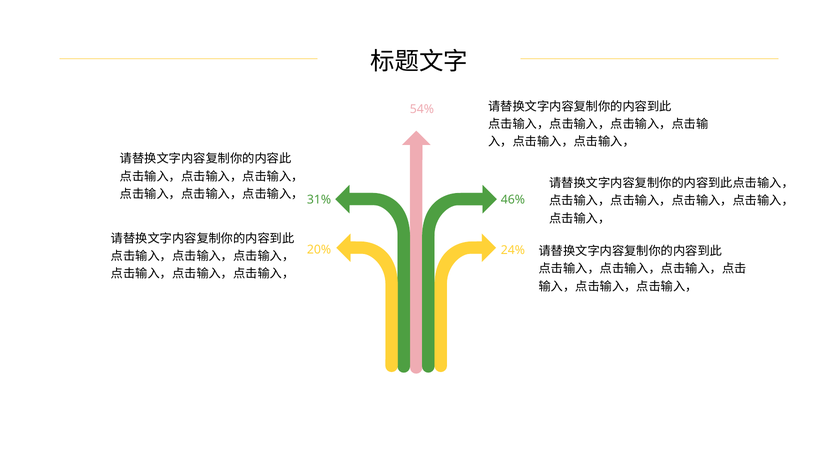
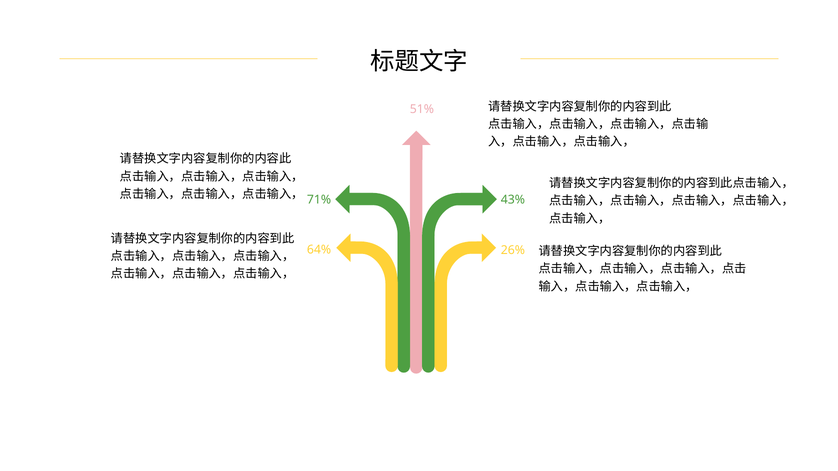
54%: 54% -> 51% (422, 109)
46%: 46% -> 43% (513, 200)
31%: 31% -> 71% (319, 200)
20%: 20% -> 64% (319, 250)
24%: 24% -> 26% (513, 251)
